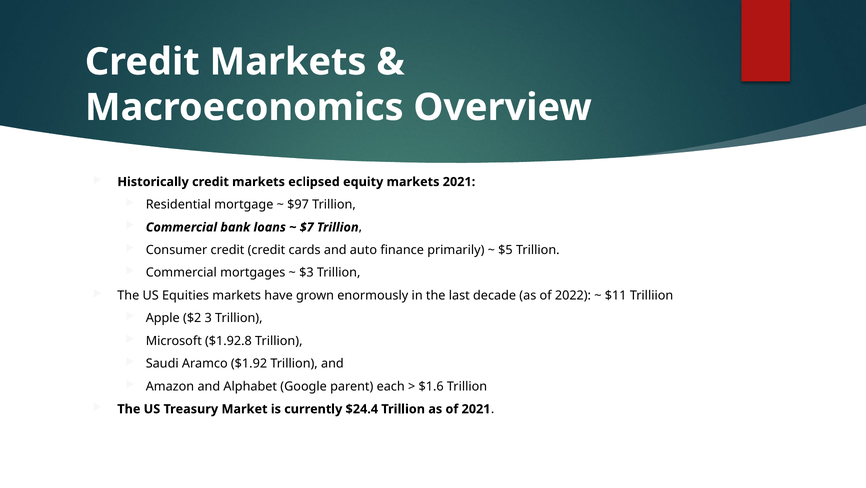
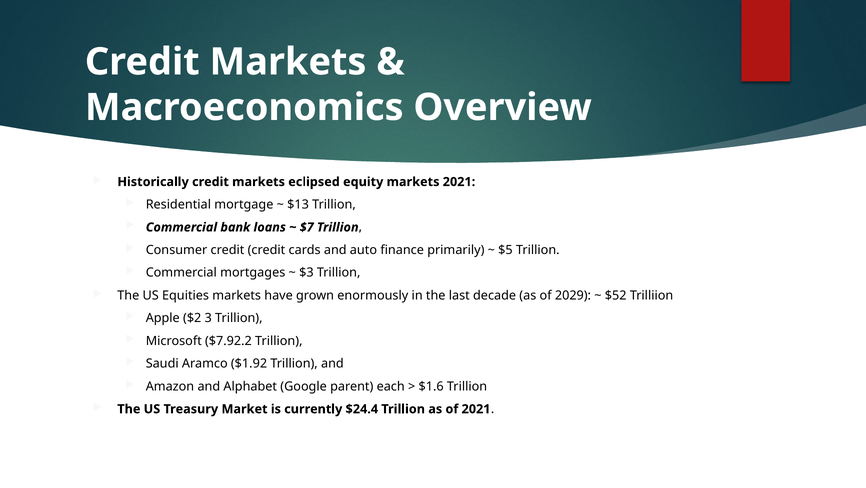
$97: $97 -> $13 (298, 204)
2022: 2022 -> 2029 (573, 295)
$11: $11 -> $52 (616, 295)
$1.92.8: $1.92.8 -> $7.92.2 (228, 340)
